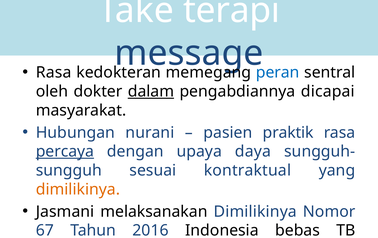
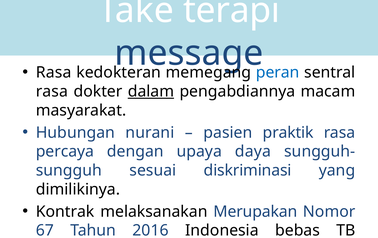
oleh: oleh -> rasa (52, 91)
dicapai: dicapai -> macam (328, 91)
percaya underline: present -> none (65, 152)
kontraktual: kontraktual -> diskriminasi (248, 170)
dimilikinya colour: orange -> black (78, 189)
Jasmani: Jasmani -> Kontrak (65, 212)
melaksanakan Dimilikinya: Dimilikinya -> Merupakan (255, 212)
